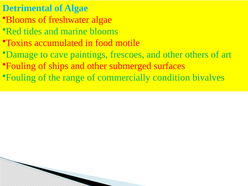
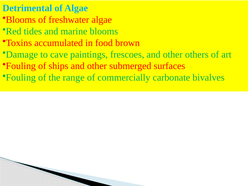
motile: motile -> brown (128, 43)
condition: condition -> carbonate (171, 78)
